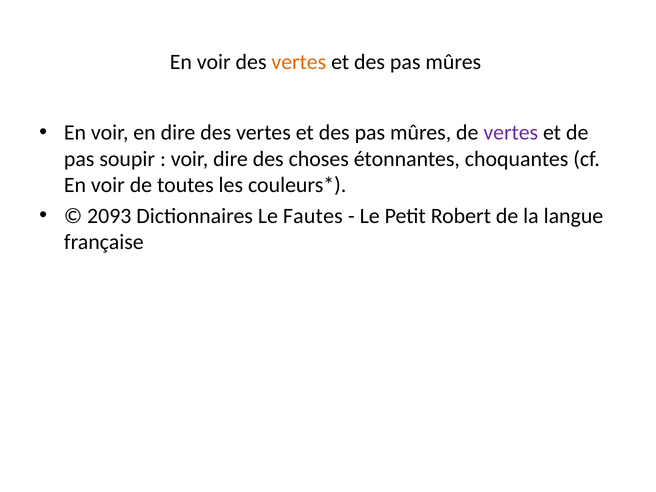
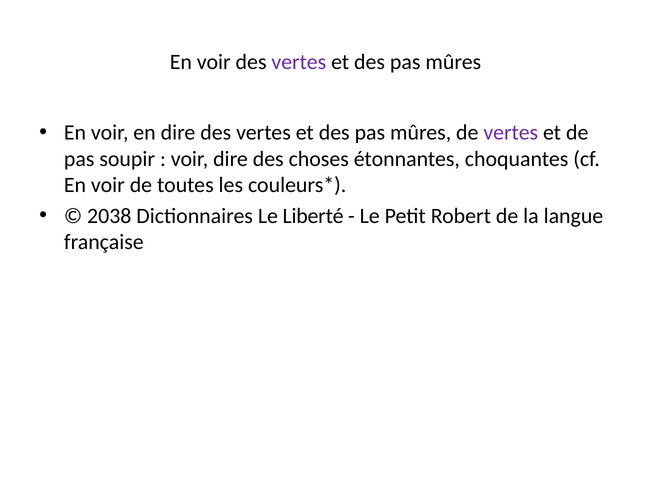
vertes colour: orange -> purple (299, 62)
2093: 2093 -> 2038 (109, 216)
Fautes: Fautes -> Liberté (313, 216)
